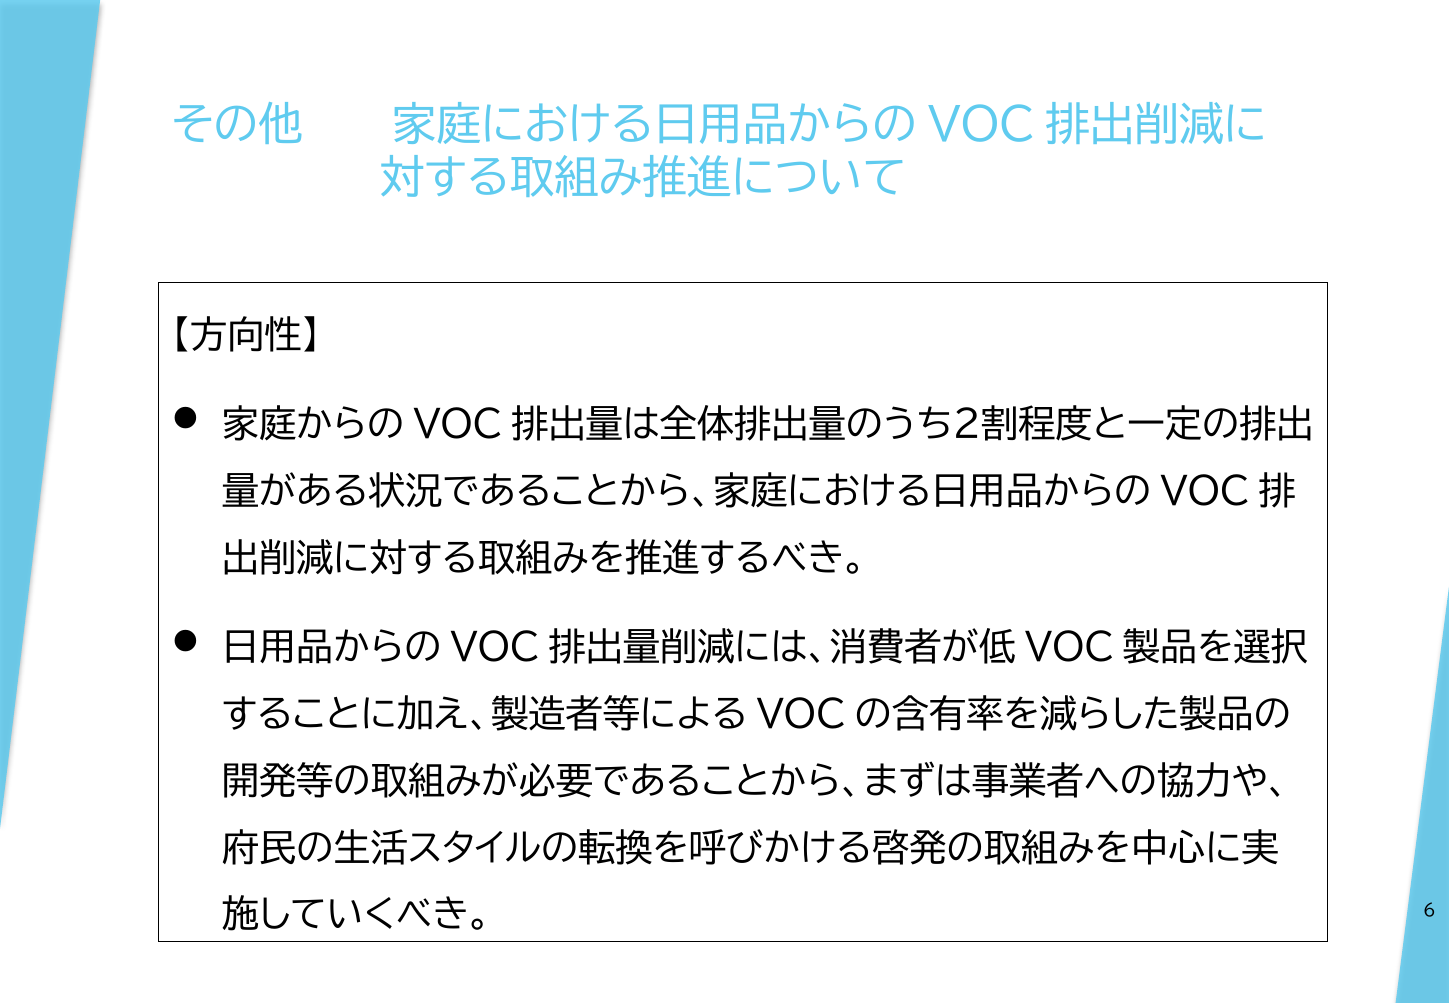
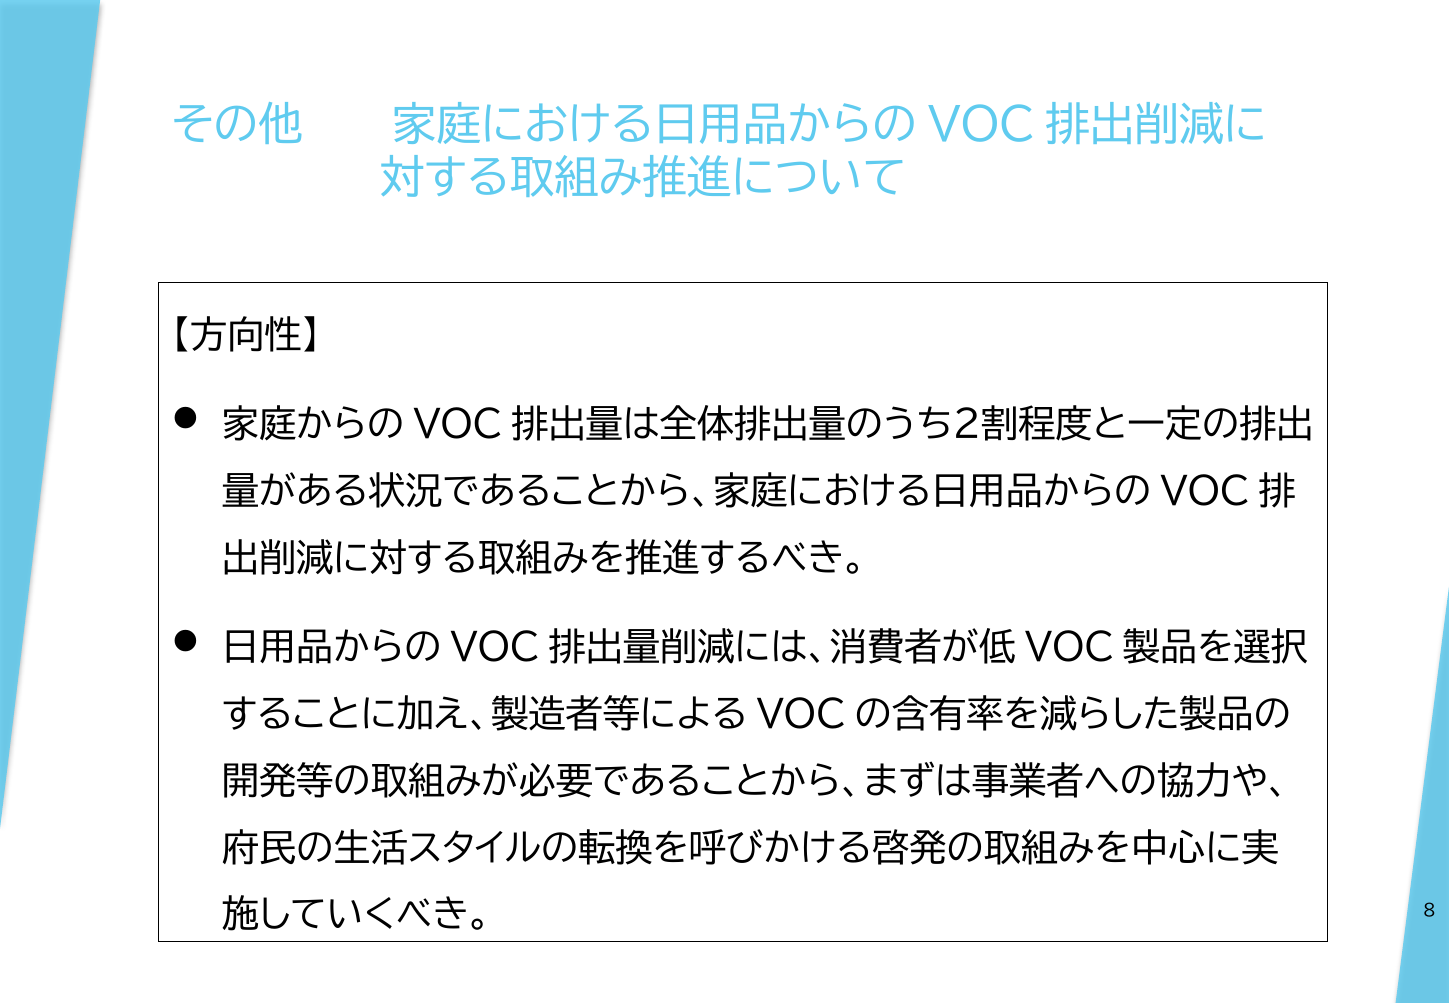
6: 6 -> 8 (1429, 912)
